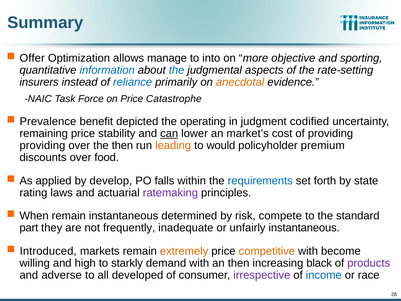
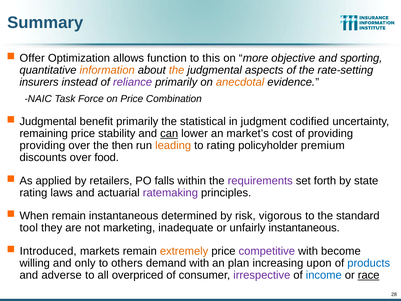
manage: manage -> function (167, 58)
into: into -> this (211, 58)
information colour: blue -> orange (107, 70)
the colour: blue -> orange (177, 70)
reliance colour: blue -> purple (133, 82)
Catastrophe: Catastrophe -> Combination (174, 99)
Prevalence: Prevalence -> Judgmental (48, 121)
benefit depicted: depicted -> primarily (137, 121)
operating: operating -> statistical (203, 121)
to would: would -> rating (221, 145)
develop: develop -> retailers (111, 181)
requirements colour: blue -> purple (260, 181)
compete: compete -> vigorous (280, 216)
part: part -> tool (29, 228)
frequently: frequently -> marketing (129, 228)
competitive colour: orange -> purple (267, 251)
high: high -> only (85, 263)
starkly: starkly -> others (127, 263)
an then: then -> plan (239, 263)
black: black -> upon (319, 263)
products colour: purple -> blue (369, 263)
developed: developed -> overpriced (138, 275)
race underline: none -> present (369, 275)
